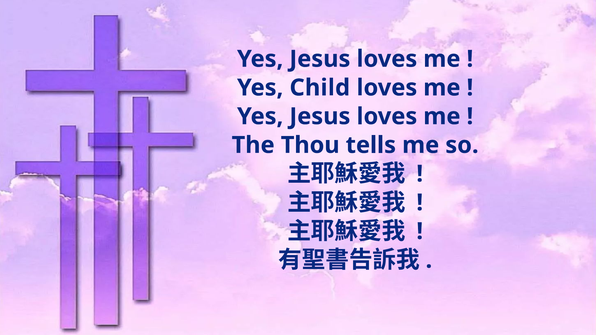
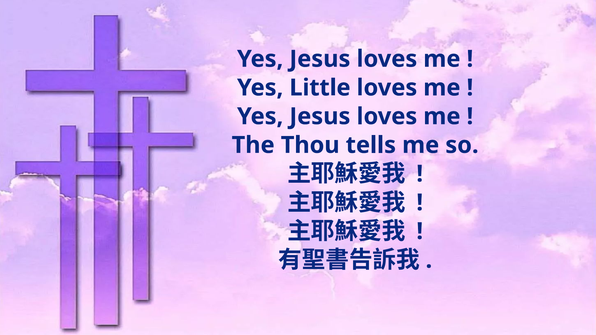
Child: Child -> Little (320, 88)
